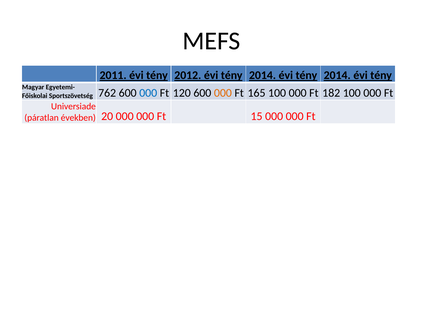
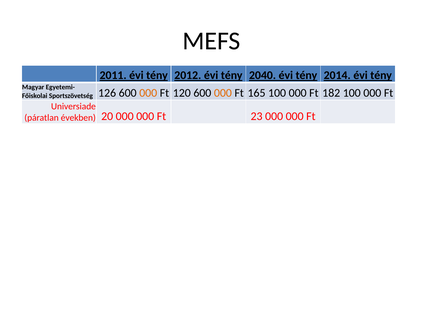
2012 évi tény 2014: 2014 -> 2040 (263, 75)
762: 762 -> 126 (107, 93)
000 colour: blue -> orange (148, 93)
15: 15 -> 23 (257, 117)
